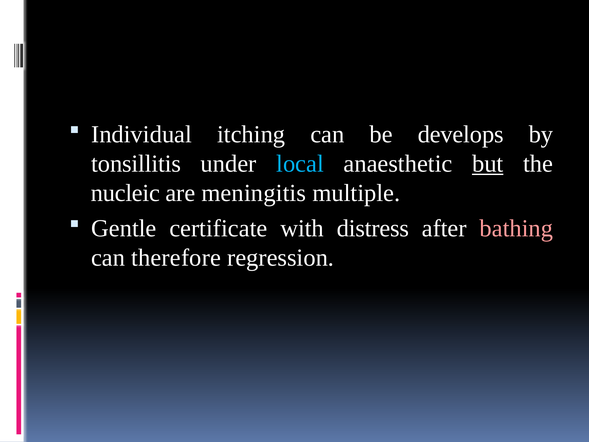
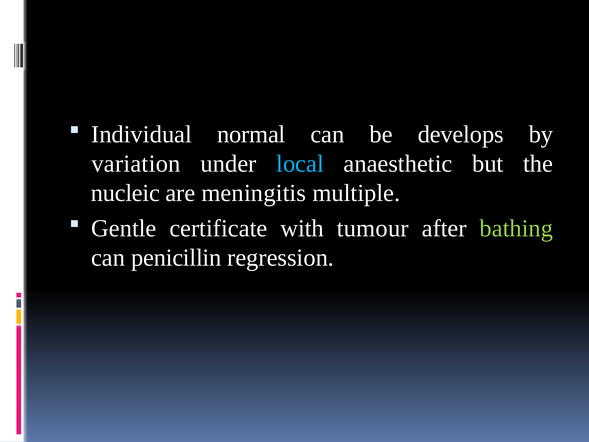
itching: itching -> normal (251, 134)
tonsillitis: tonsillitis -> variation (136, 164)
but underline: present -> none (488, 164)
distress: distress -> tumour (373, 228)
bathing colour: pink -> light green (516, 228)
therefore: therefore -> penicillin (176, 258)
